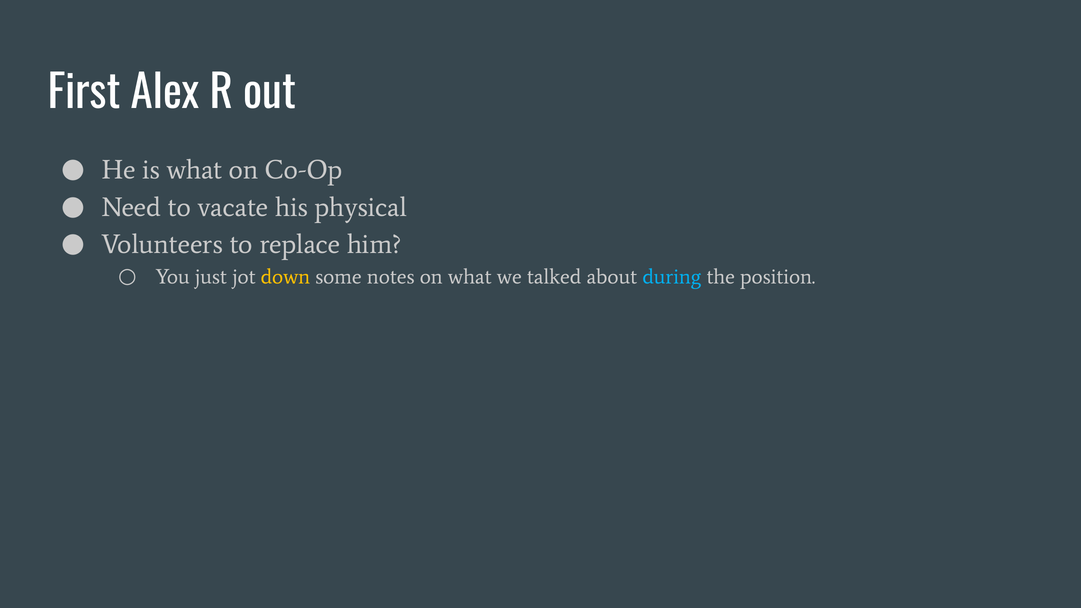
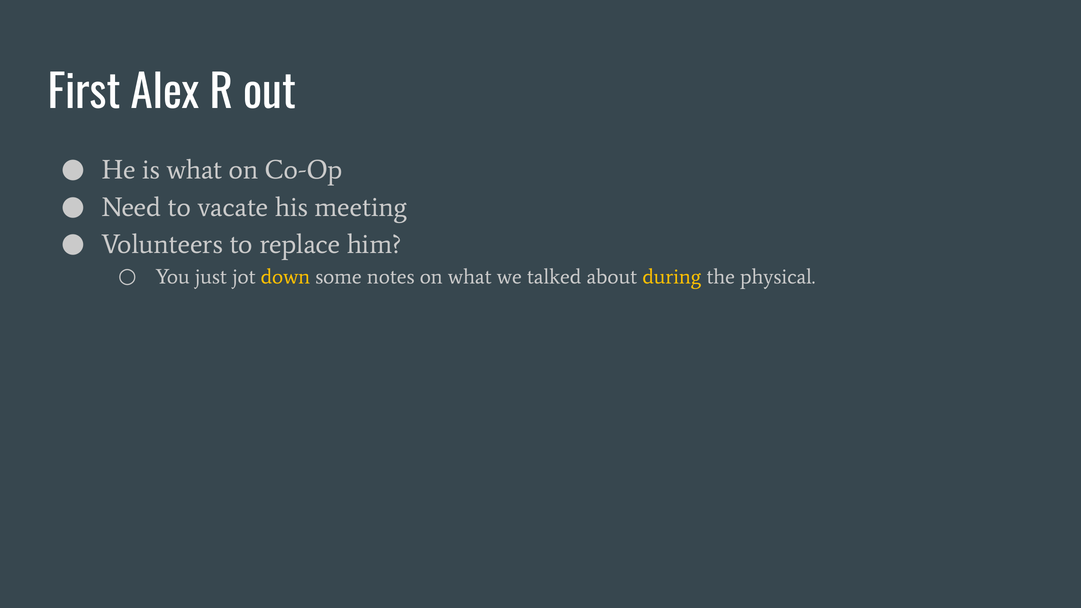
physical: physical -> meeting (361, 207)
during colour: light blue -> yellow (672, 277)
position: position -> physical (778, 277)
